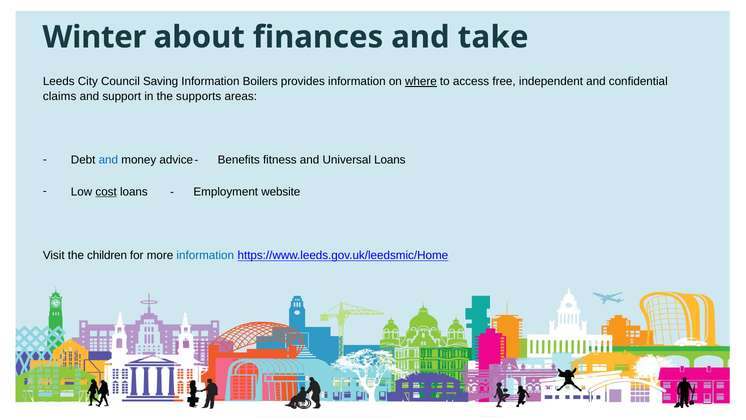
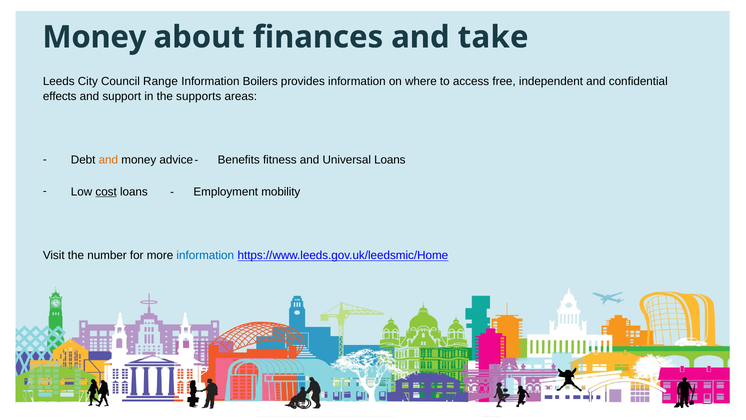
Winter: Winter -> Money (94, 37)
Saving: Saving -> Range (161, 82)
where underline: present -> none (421, 82)
claims: claims -> effects (60, 96)
and colour: blue -> orange (108, 160)
website: website -> mobility (281, 192)
children: children -> number (107, 255)
